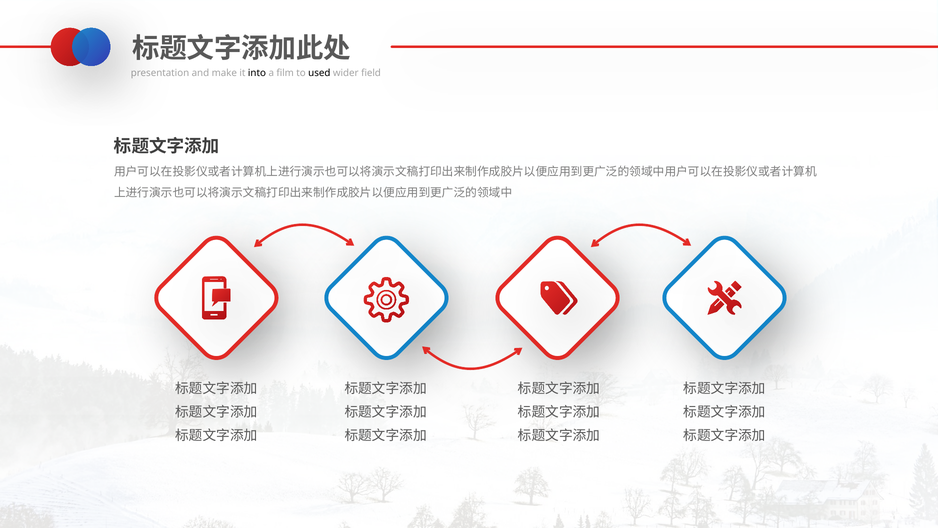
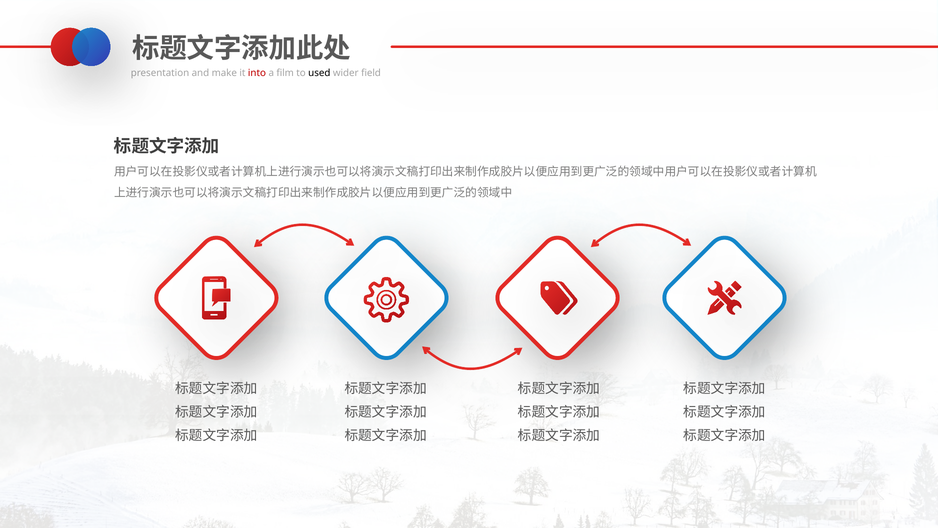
into colour: black -> red (257, 73)
